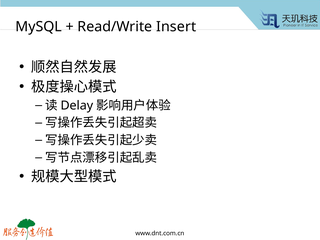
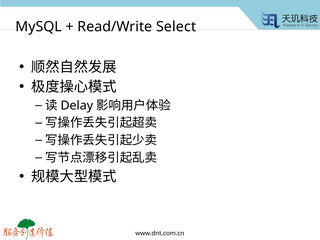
Insert: Insert -> Select (176, 27)
